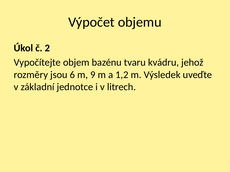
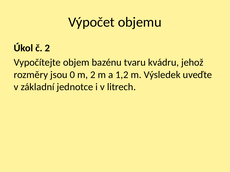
6: 6 -> 0 (72, 75)
m 9: 9 -> 2 (93, 75)
